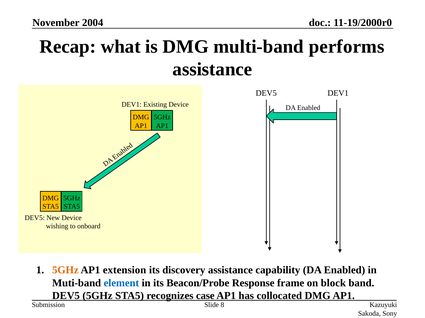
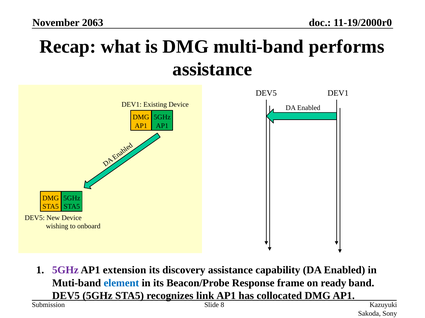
2004: 2004 -> 2063 (93, 23)
5GHz colour: orange -> purple (65, 271)
block: block -> ready (333, 284)
case: case -> link (205, 296)
